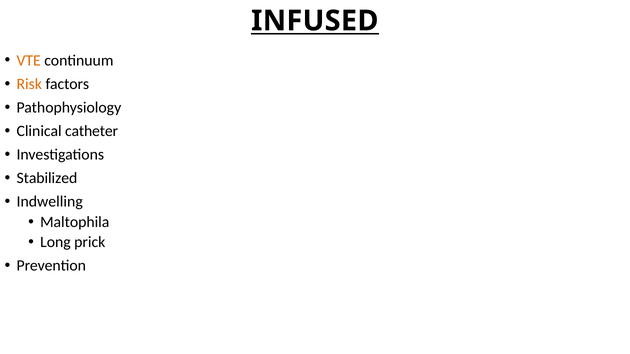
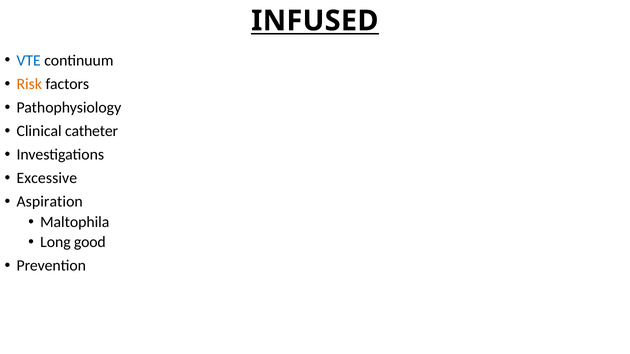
VTE colour: orange -> blue (29, 60)
Stabilized: Stabilized -> Excessive (47, 178)
Indwelling: Indwelling -> Aspiration (50, 202)
prick: prick -> good (90, 242)
